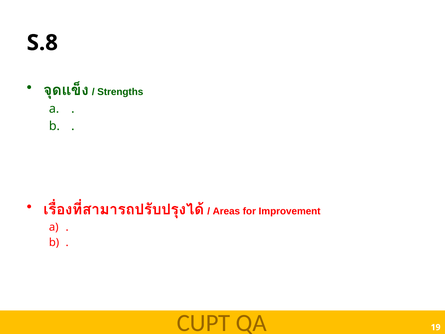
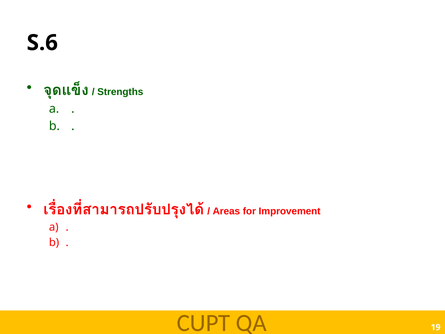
S.8: S.8 -> S.6 (42, 43)
